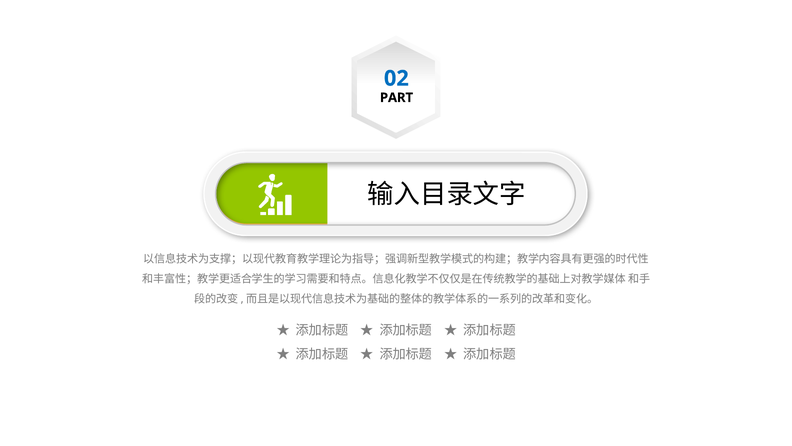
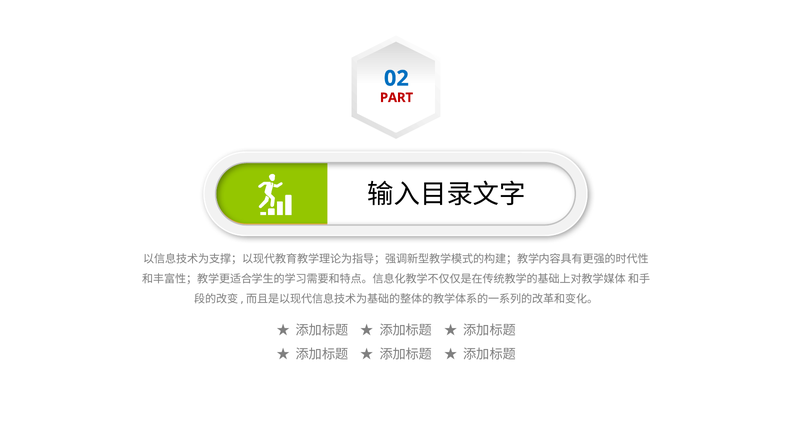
PART colour: black -> red (396, 98)
